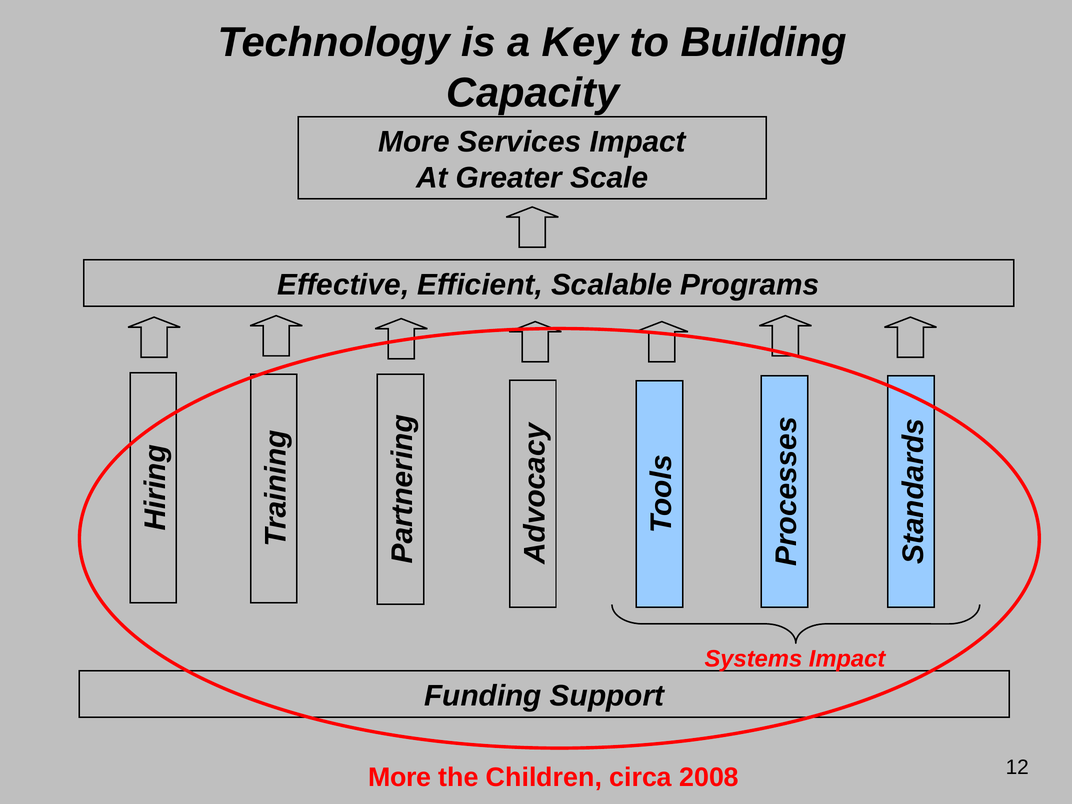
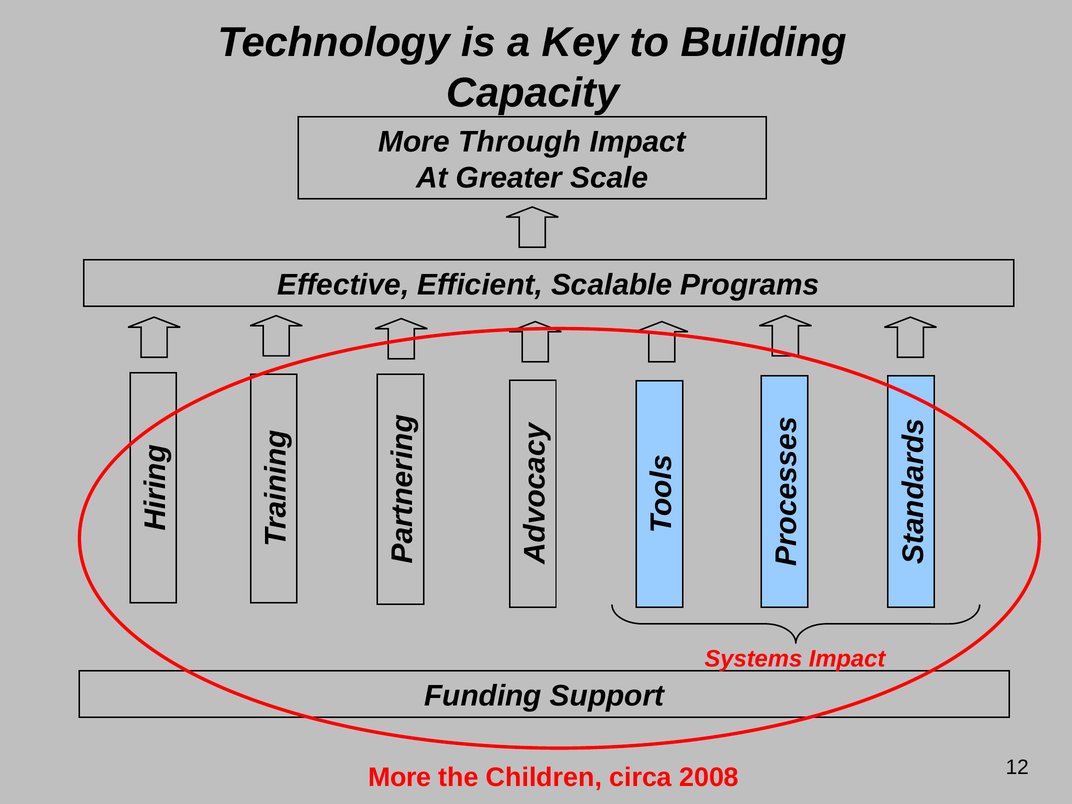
Services: Services -> Through (520, 142)
